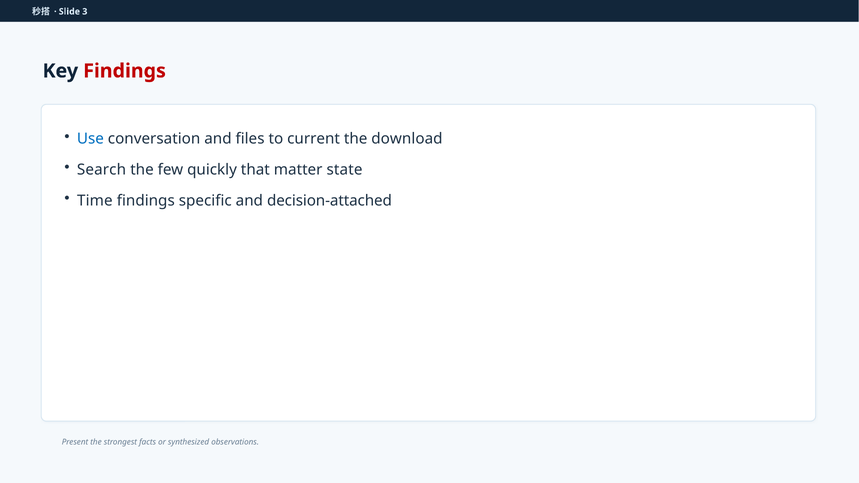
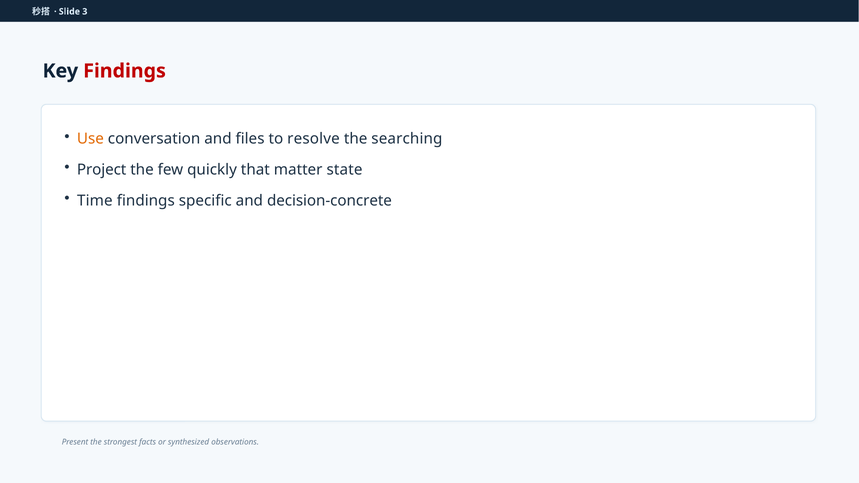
Use colour: blue -> orange (90, 139)
current: current -> resolve (313, 139)
download: download -> searching (407, 139)
Search: Search -> Project (102, 170)
decision-attached: decision-attached -> decision-concrete (329, 201)
